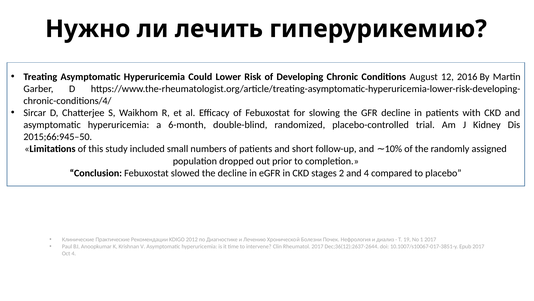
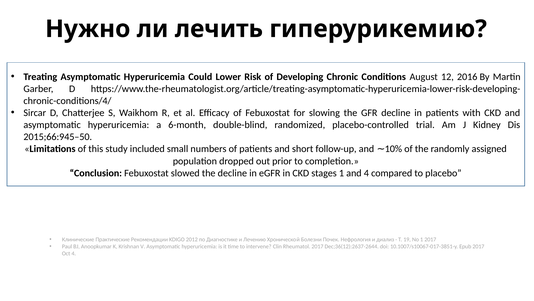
stages 2: 2 -> 1 (342, 173)
